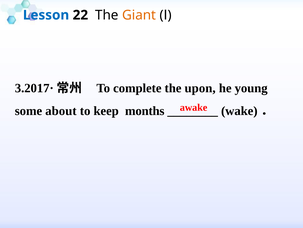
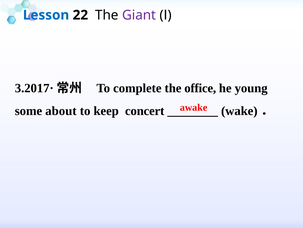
Giant colour: orange -> purple (139, 15)
upon: upon -> office (200, 88)
months: months -> concert (145, 111)
